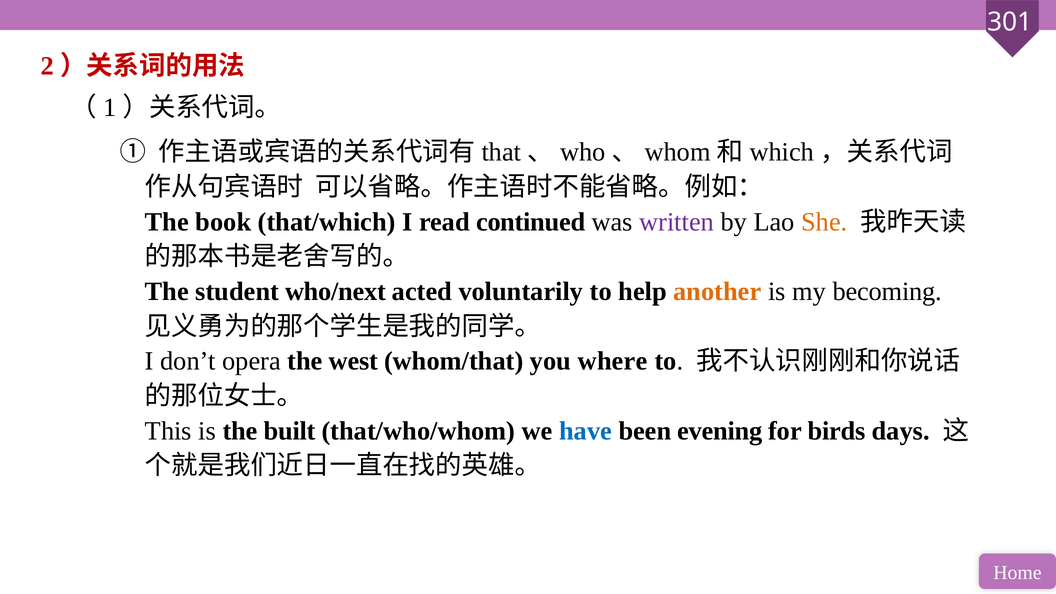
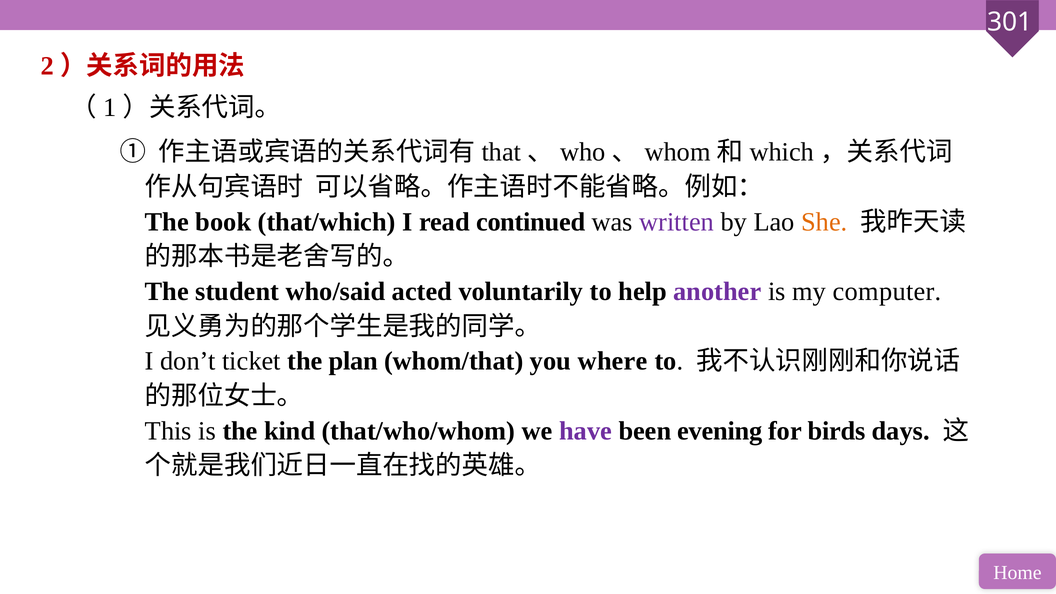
who/next: who/next -> who/said (335, 292)
another colour: orange -> purple (717, 292)
becoming: becoming -> computer (887, 292)
opera: opera -> ticket (251, 361)
west: west -> plan (353, 361)
built: built -> kind (290, 431)
have colour: blue -> purple (586, 431)
